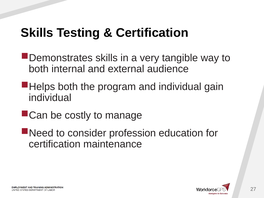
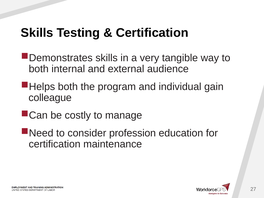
individual: individual -> colleague (50, 98)
